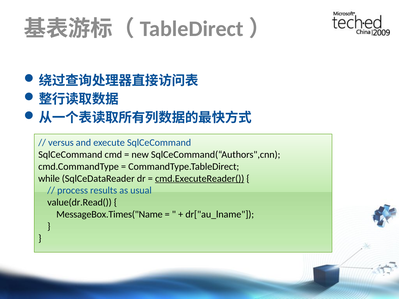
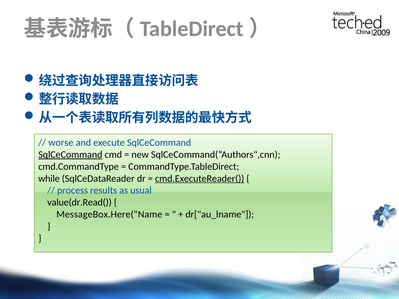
versus: versus -> worse (61, 143)
SqlCeCommand underline: none -> present (70, 155)
MessageBox.Times("Name: MessageBox.Times("Name -> MessageBox.Here("Name (109, 215)
